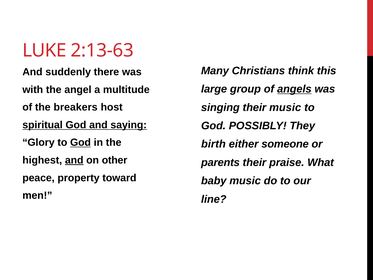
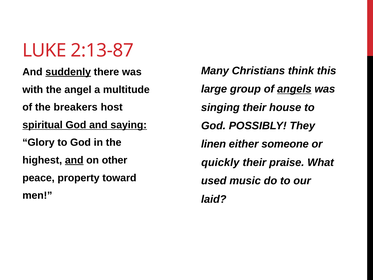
2:13-63: 2:13-63 -> 2:13-87 (102, 50)
suddenly underline: none -> present (68, 72)
their music: music -> house (285, 107)
God underline: present -> none (80, 142)
birth: birth -> linen (214, 144)
parents: parents -> quickly (220, 162)
baby: baby -> used (214, 181)
line: line -> laid (214, 199)
